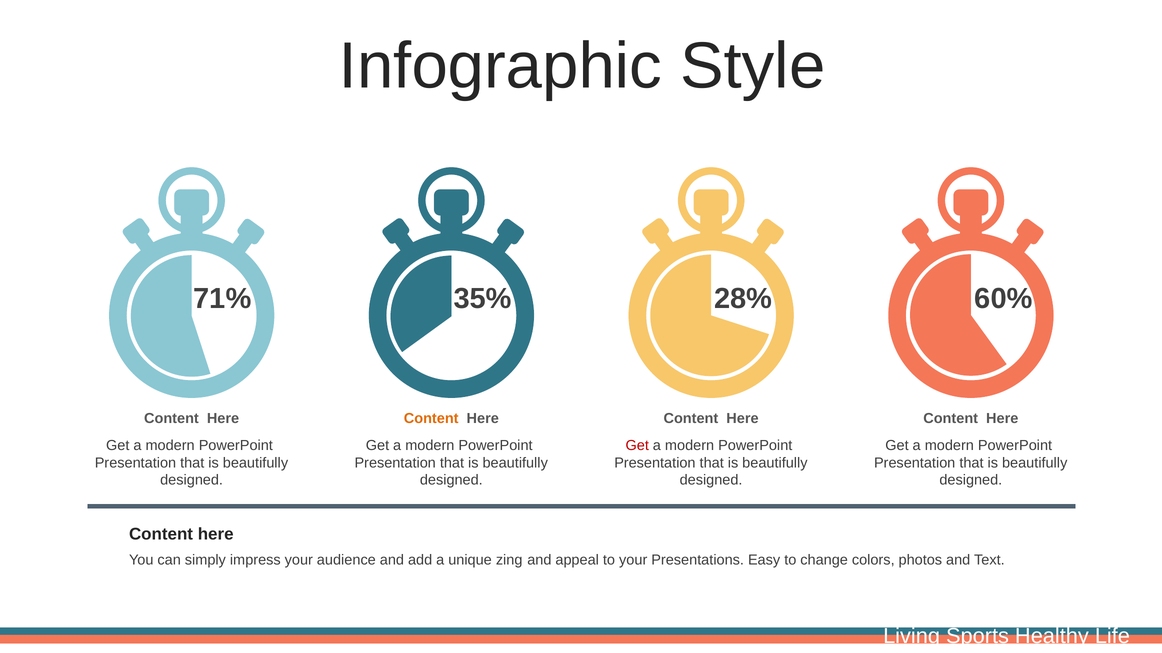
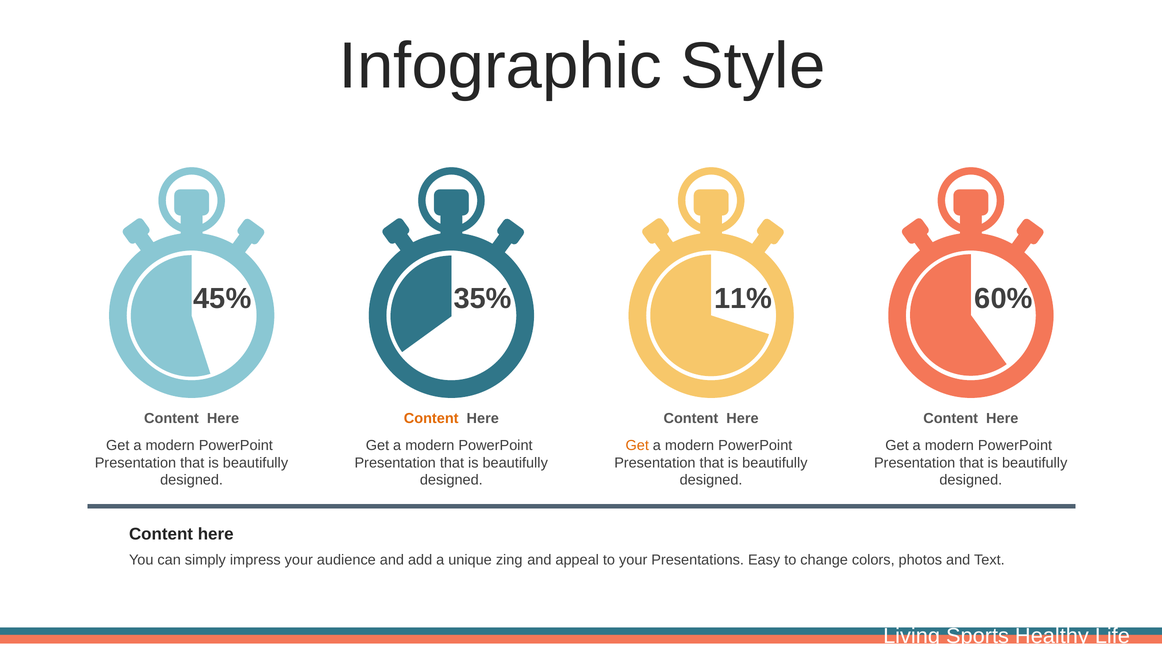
71%: 71% -> 45% (222, 299)
28%: 28% -> 11% (743, 299)
Get colour: red -> orange (637, 446)
